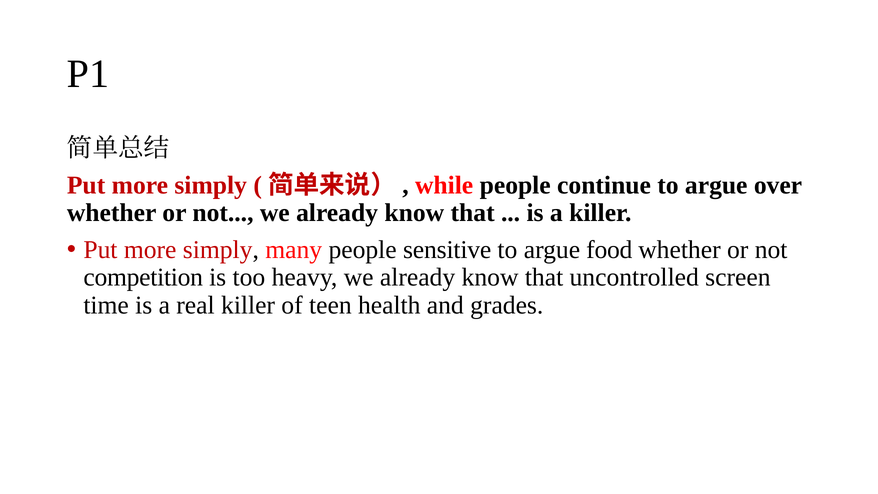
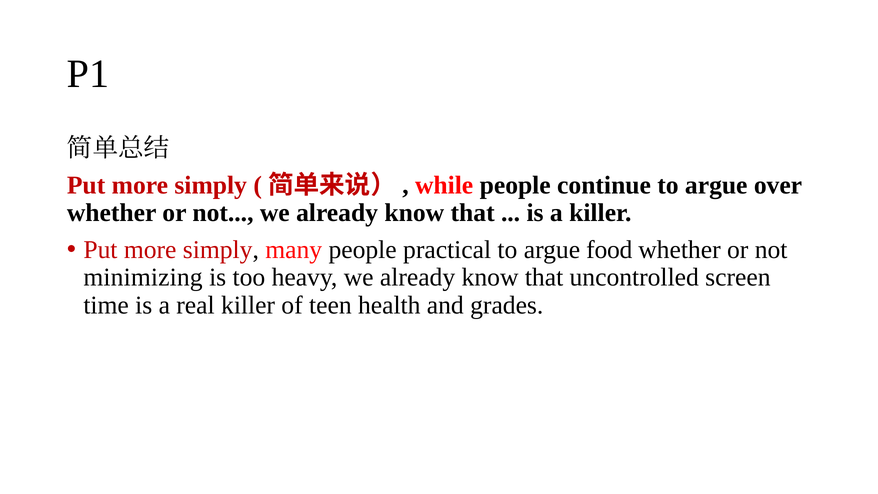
sensitive: sensitive -> practical (447, 250)
competition: competition -> minimizing (143, 277)
